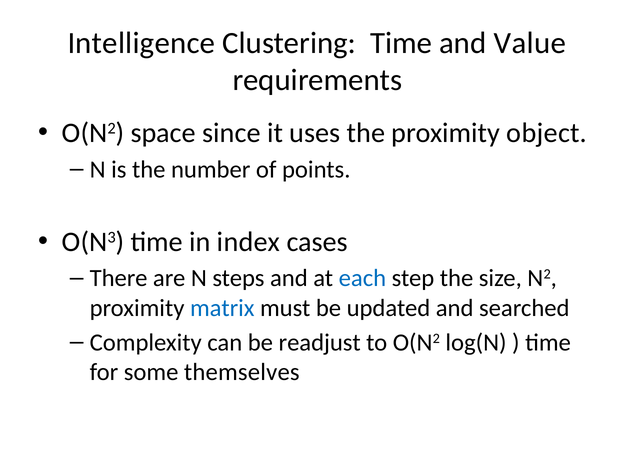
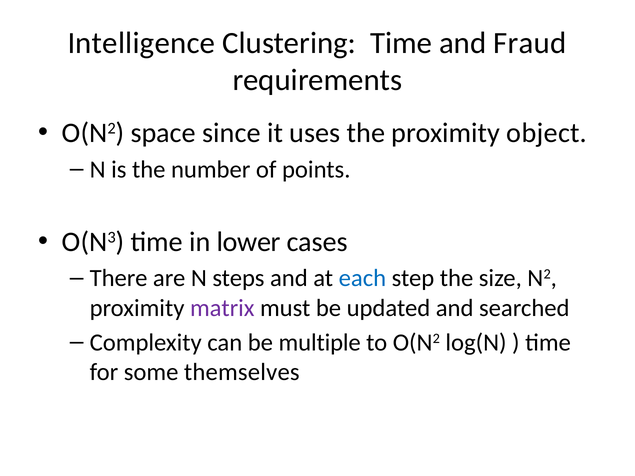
Value: Value -> Fraud (530, 43)
index: index -> lower (249, 242)
matrix colour: blue -> purple (222, 308)
readjust: readjust -> multiple (320, 343)
